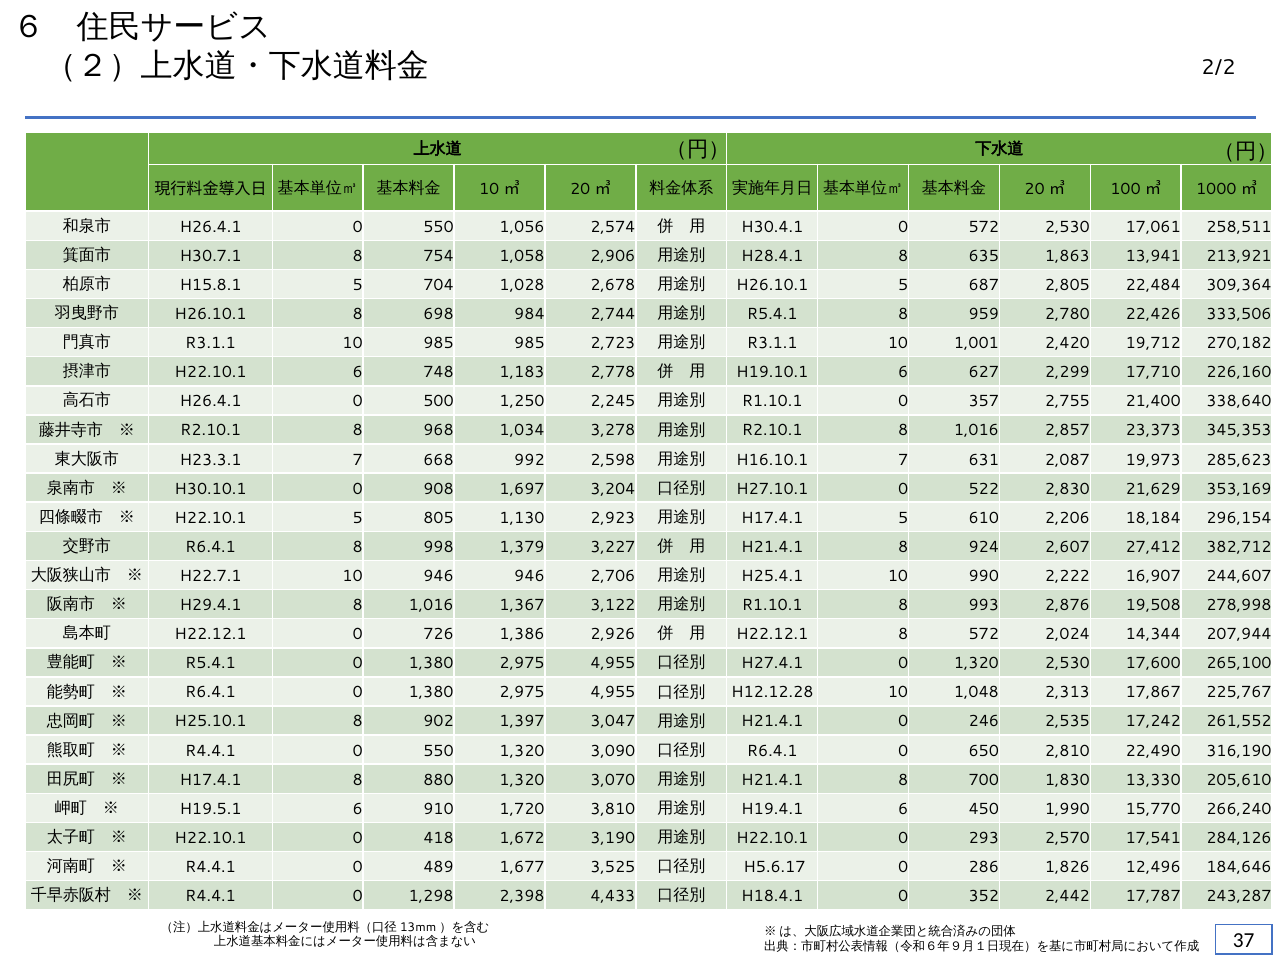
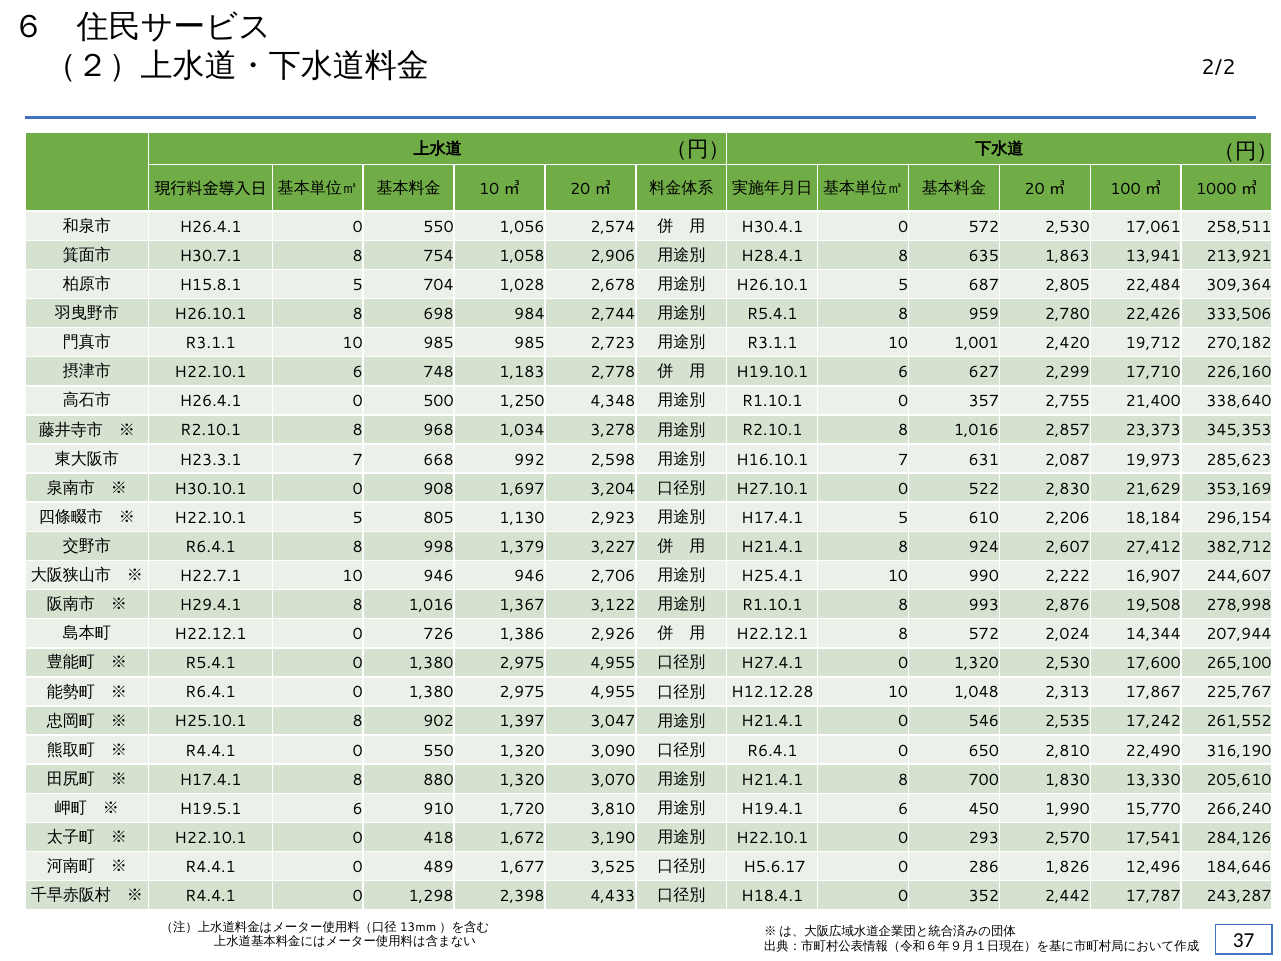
2,245: 2,245 -> 4,348 (613, 401)
246: 246 -> 546 (984, 721)
